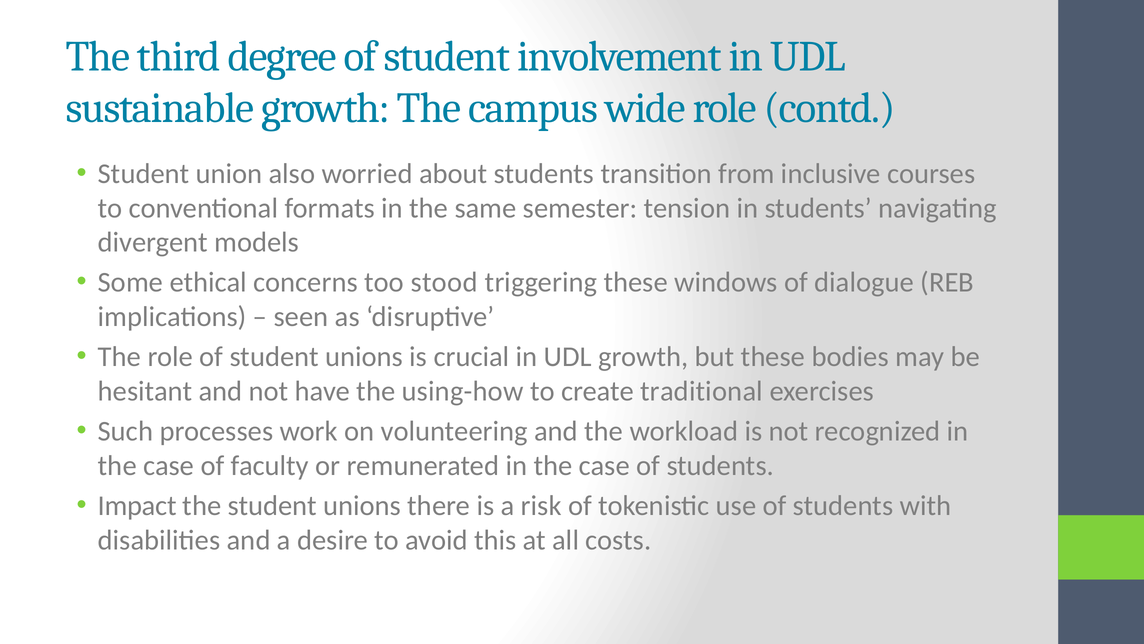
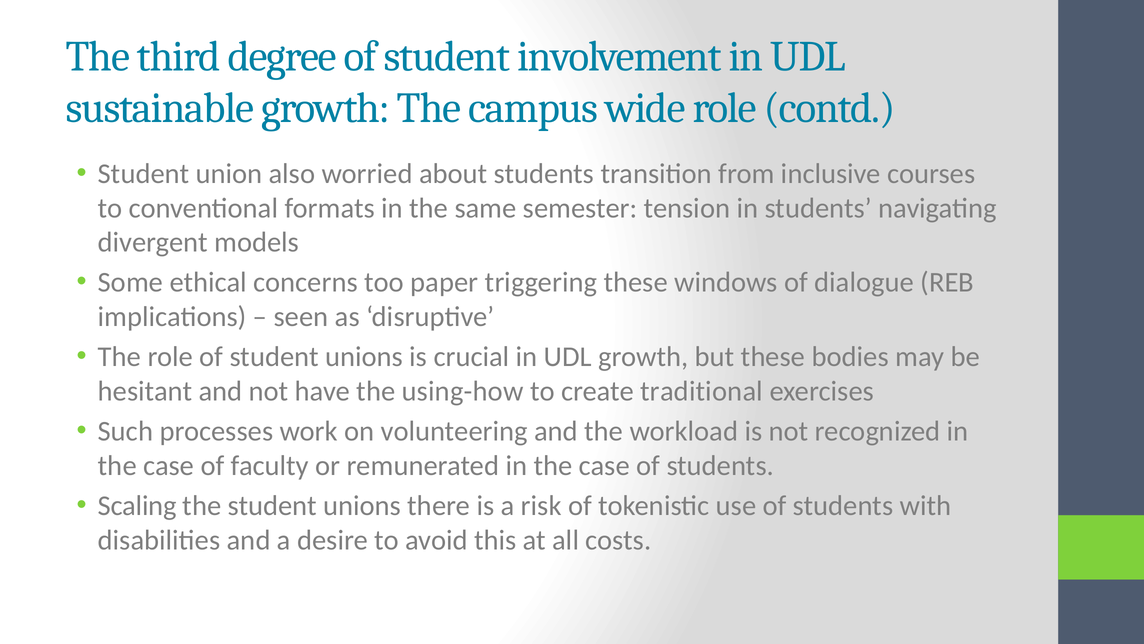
stood: stood -> paper (444, 282)
Impact: Impact -> Scaling (137, 505)
